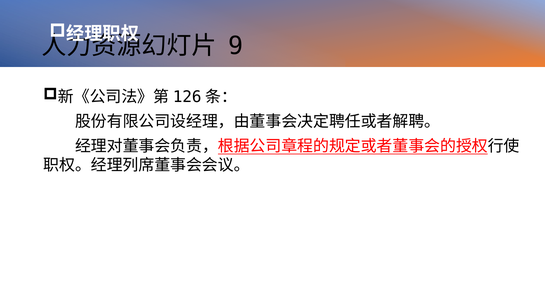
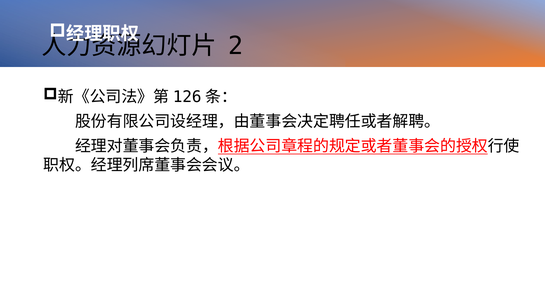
9: 9 -> 2 (236, 46)
